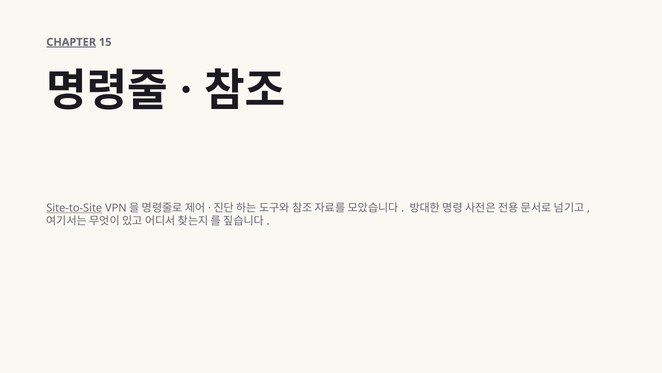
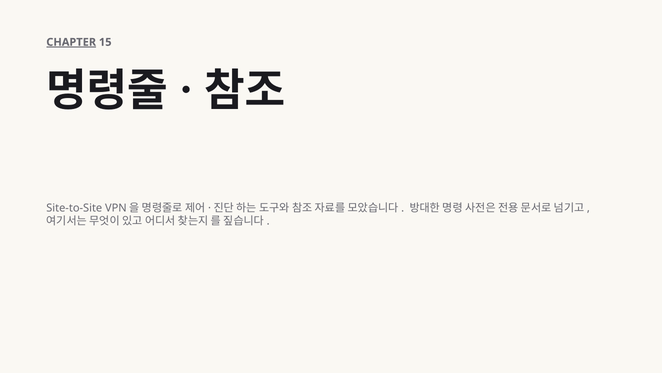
Site-to-Site underline: present -> none (74, 208)
